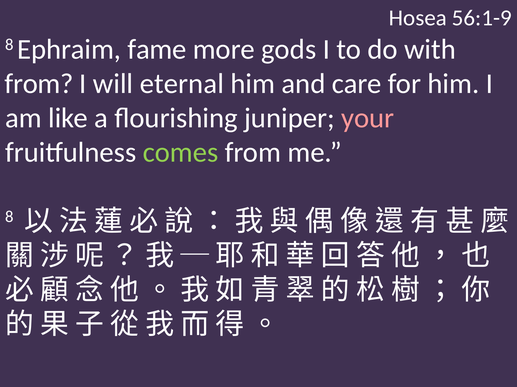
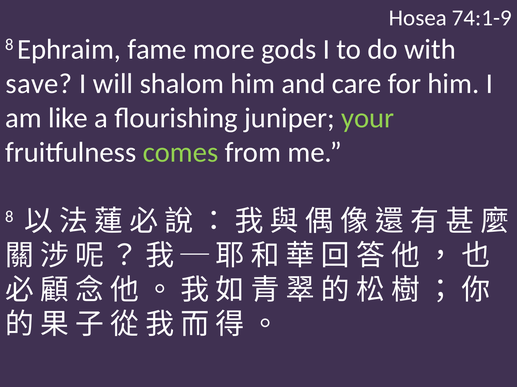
56:1-9: 56:1-9 -> 74:1-9 (482, 18)
from: from -> save (39, 84)
eternal: eternal -> shalom (182, 84)
your colour: pink -> light green (368, 118)
